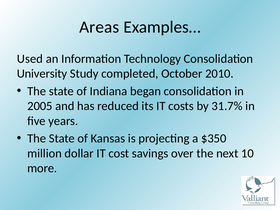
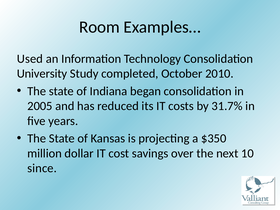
Areas: Areas -> Room (99, 27)
more: more -> since (42, 168)
